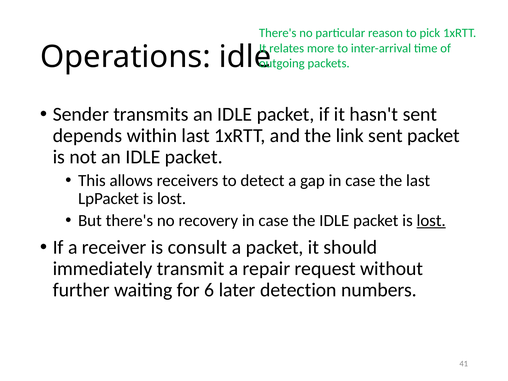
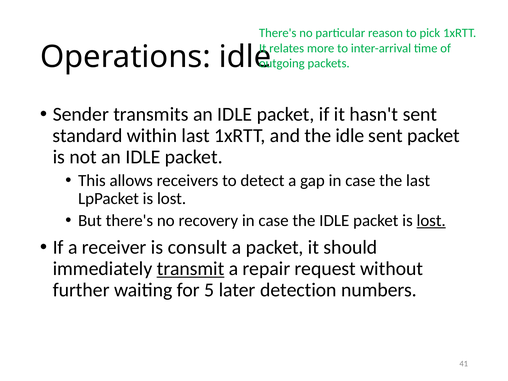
depends: depends -> standard (88, 136)
and the link: link -> idle (350, 136)
transmit underline: none -> present (191, 269)
6: 6 -> 5 (209, 290)
